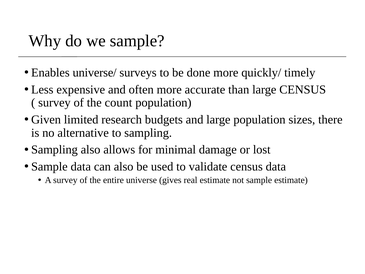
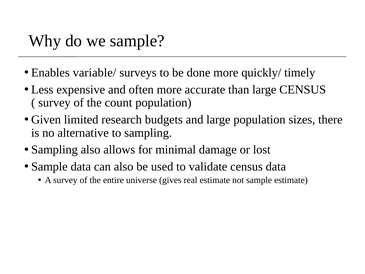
universe/: universe/ -> variable/ (94, 72)
